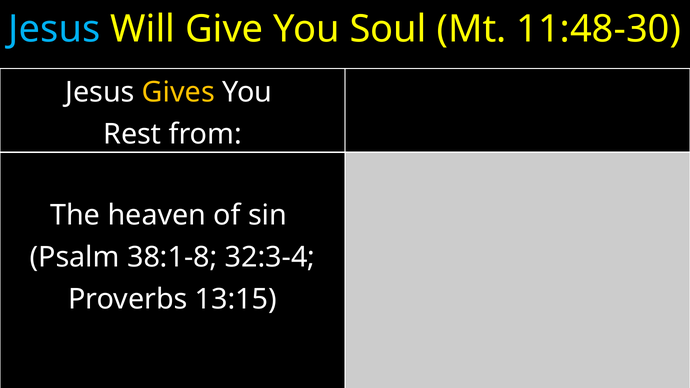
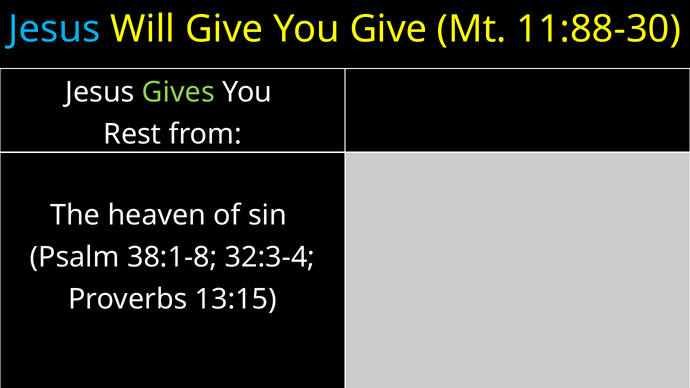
You Soul: Soul -> Give (388, 29)
11:48-30: 11:48-30 -> 11:88-30 (599, 29)
Gives colour: yellow -> light green (178, 92)
